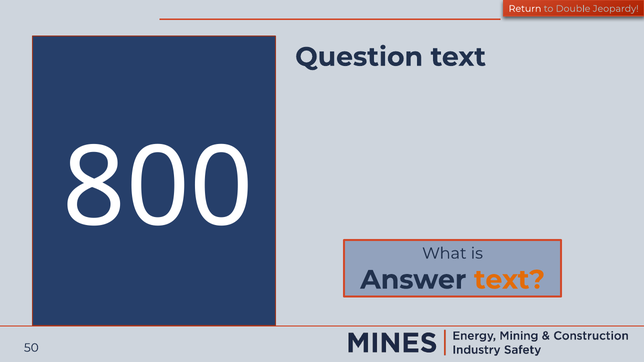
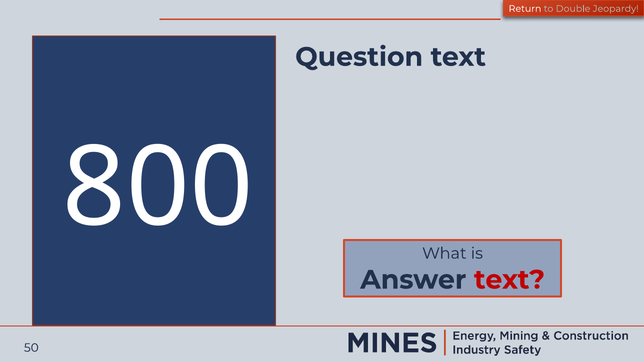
text colour: orange -> red (509, 280)
